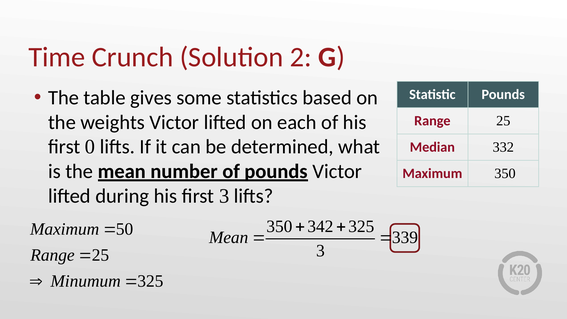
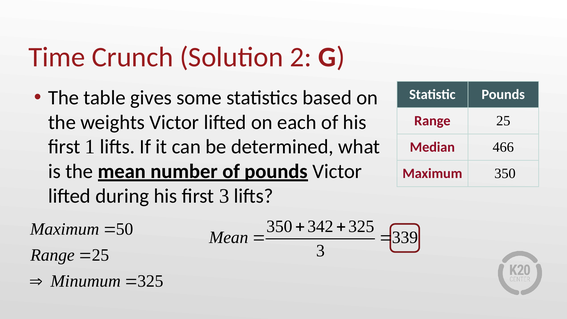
0: 0 -> 1 (90, 147)
332: 332 -> 466 (503, 147)
